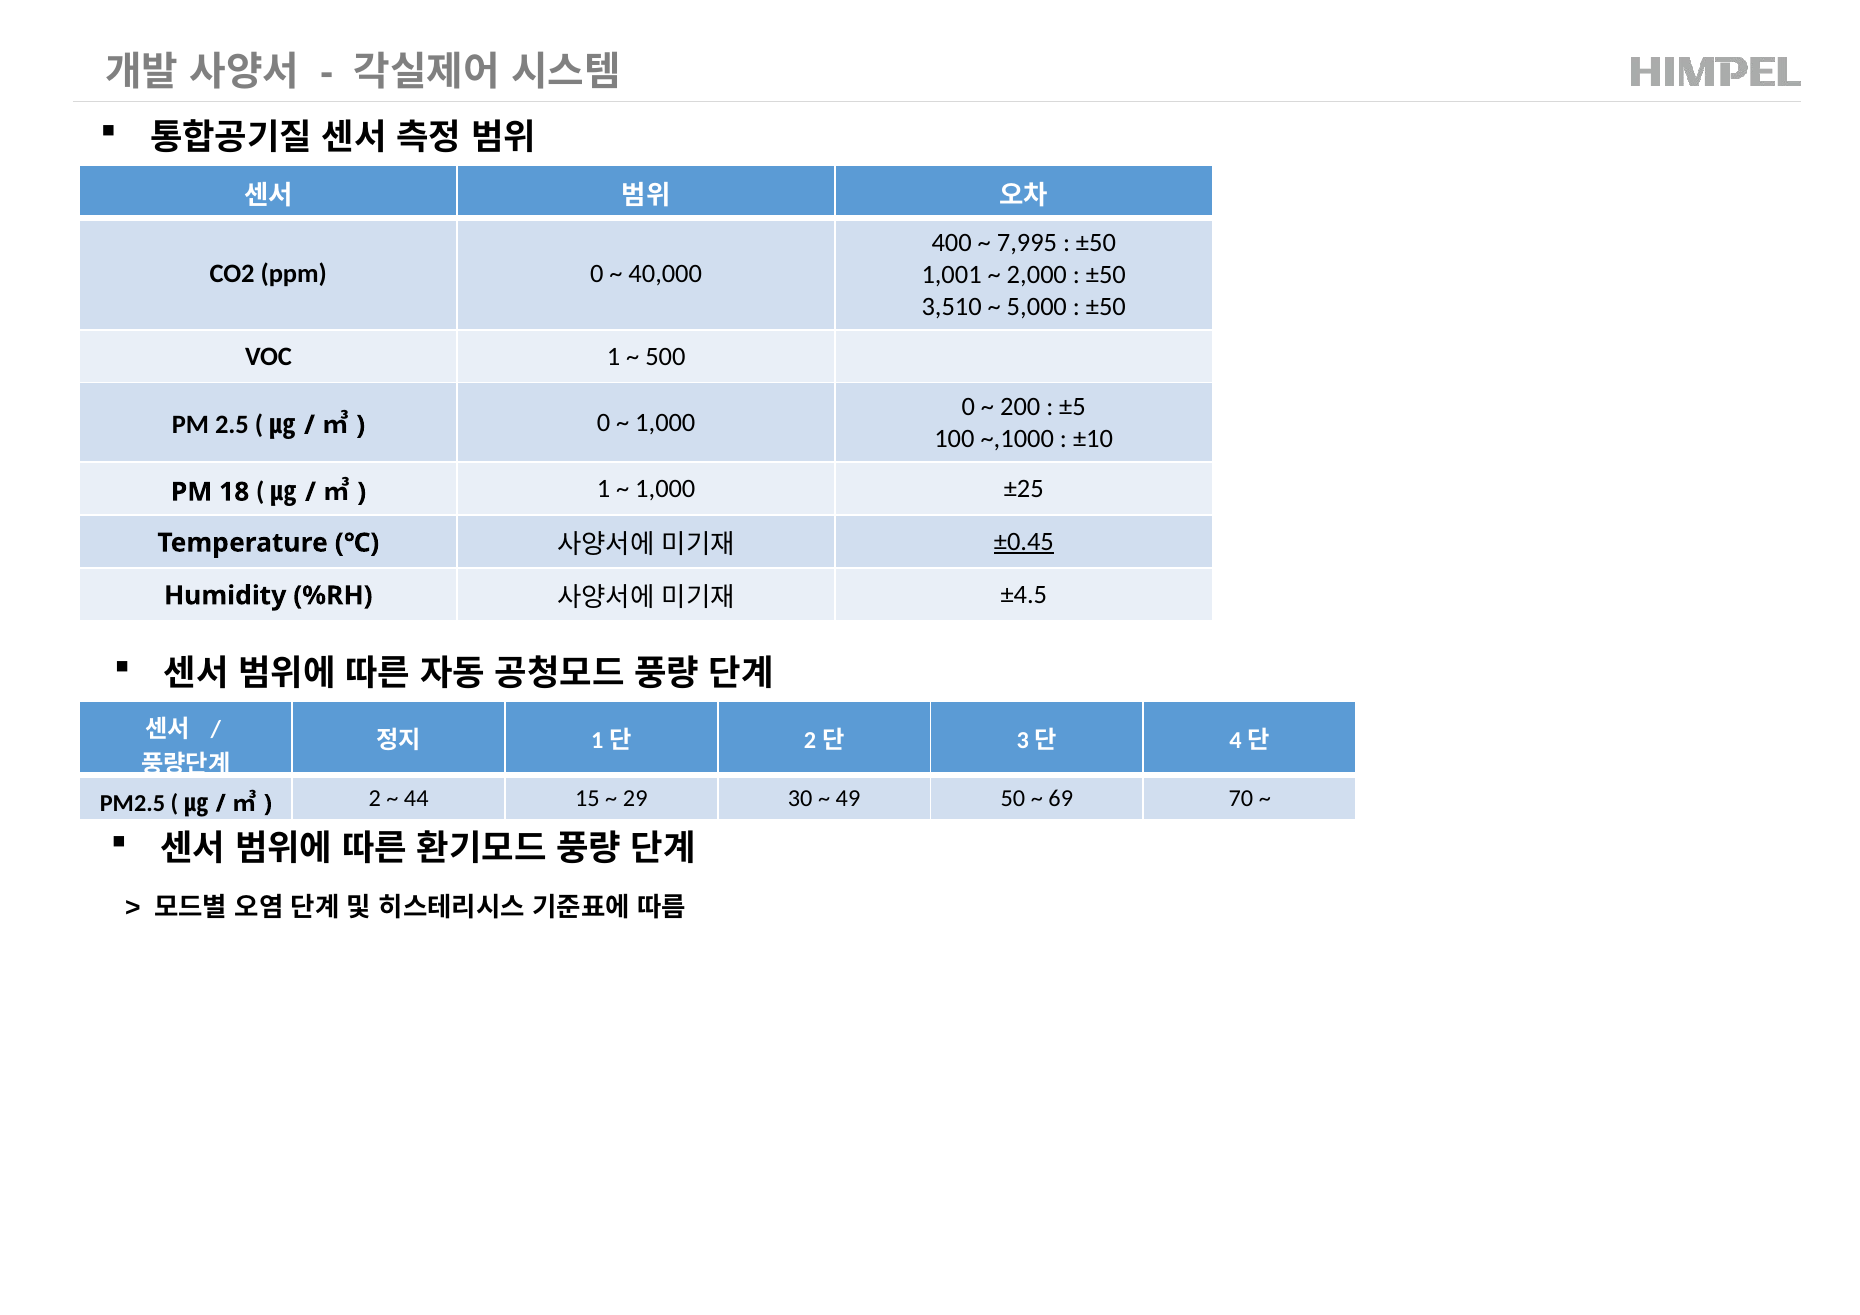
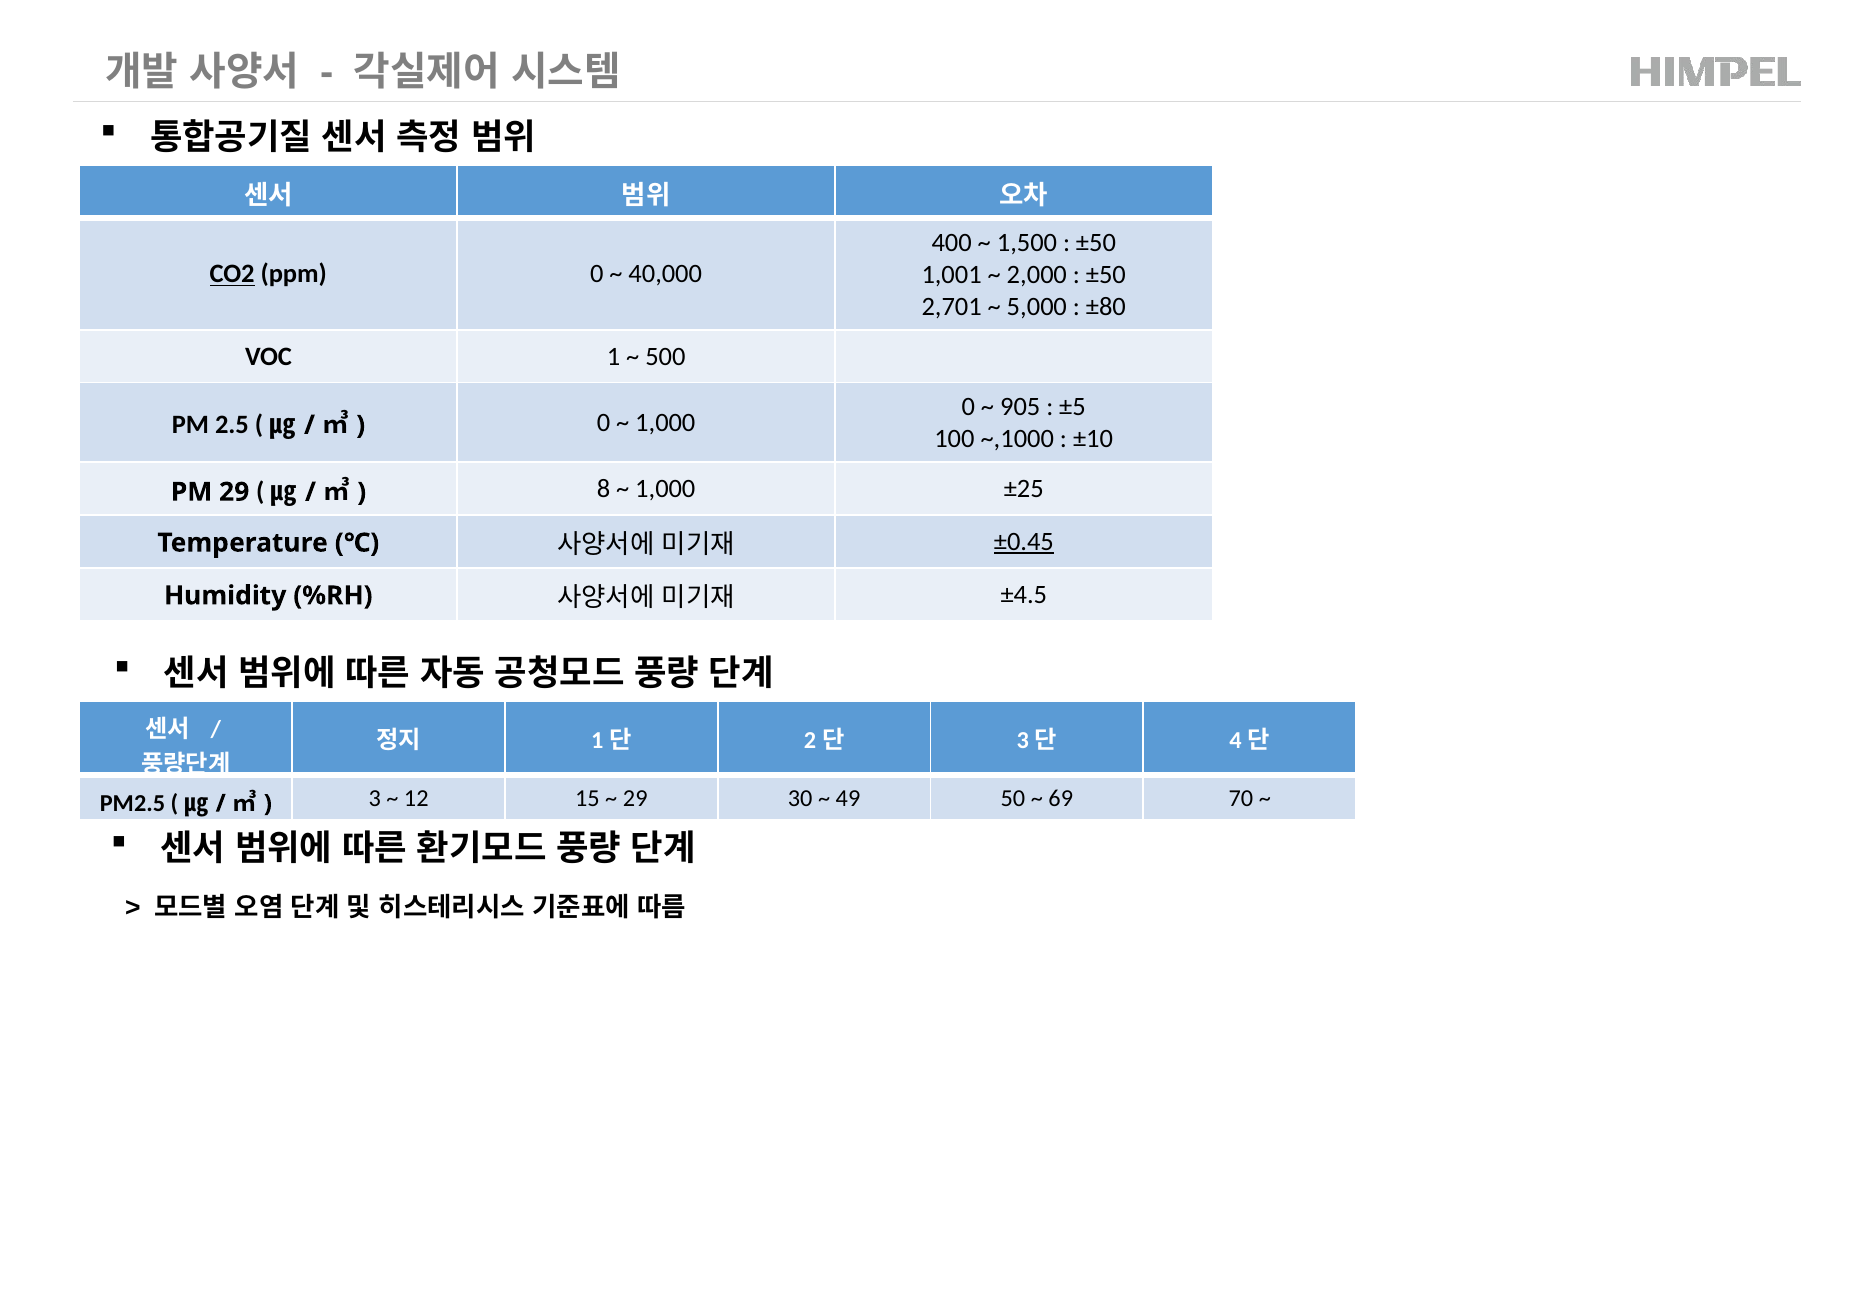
7,995: 7,995 -> 1,500 (1027, 243)
CO2 underline: none -> present (232, 274)
3,510: 3,510 -> 2,701 (952, 307)
±50: ±50 -> ±80 (1106, 307)
200: 200 -> 905 (1020, 407)
PM 18: 18 -> 29 (234, 492)
1: 1 -> 8 (603, 489)
2: 2 -> 3 (375, 798)
44: 44 -> 12 (416, 798)
